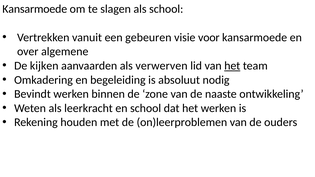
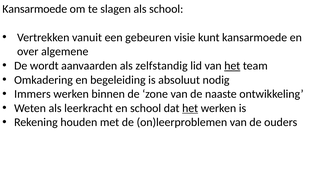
voor: voor -> kunt (209, 37)
kijken: kijken -> wordt (44, 66)
verwerven: verwerven -> zelfstandig (162, 66)
Bevindt: Bevindt -> Immers (32, 94)
het underline: none -> present (190, 108)
